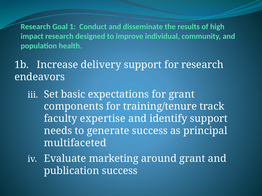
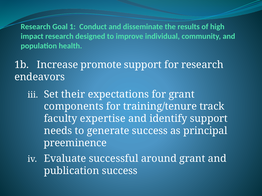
delivery: delivery -> promote (101, 65)
basic: basic -> their (73, 95)
multifaceted: multifaceted -> preeminence (75, 143)
marketing: marketing -> successful (114, 159)
